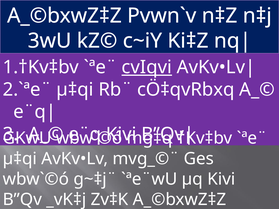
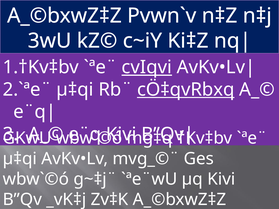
cÖ‡qvRbxq underline: none -> present (186, 90)
